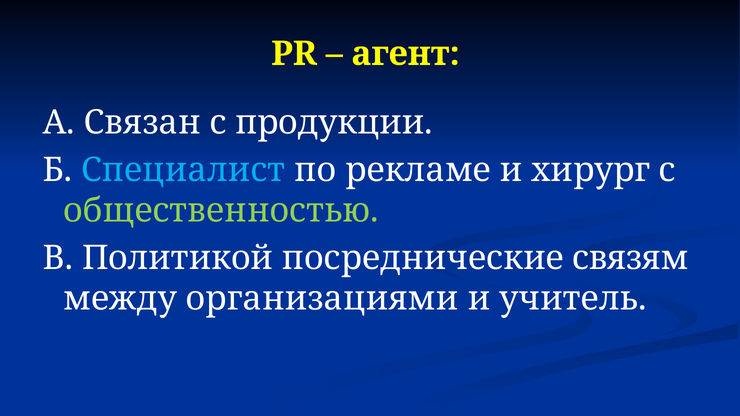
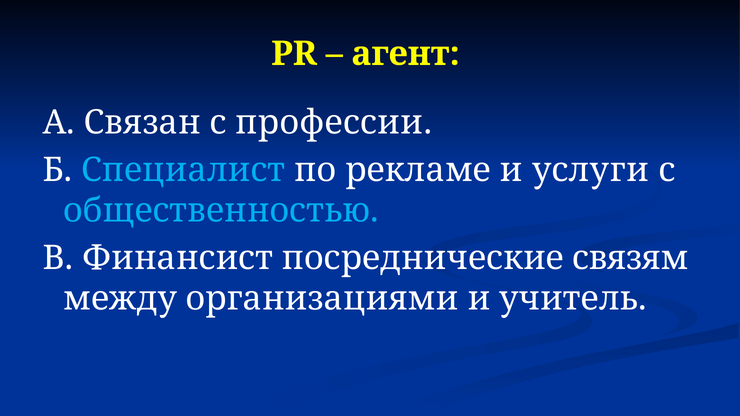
продукции: продукции -> профессии (334, 123)
хирург: хирург -> услуги (591, 170)
общественностью colour: light green -> light blue (221, 211)
Политикой: Политикой -> Финансист (178, 258)
